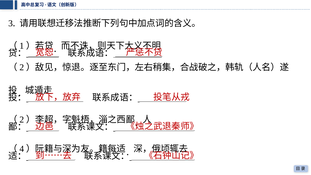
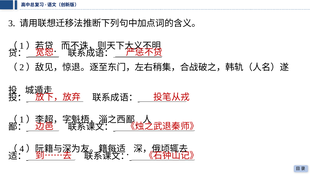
2: 2 -> 1 (22, 120)
